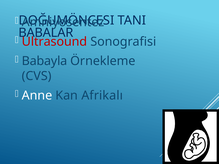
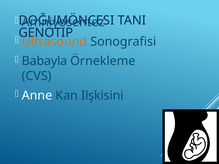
BABALAR: BABALAR -> GENOTIP (46, 33)
Ultrasound colour: red -> orange (54, 42)
Afrikalı: Afrikalı -> Ilşkisini (102, 96)
